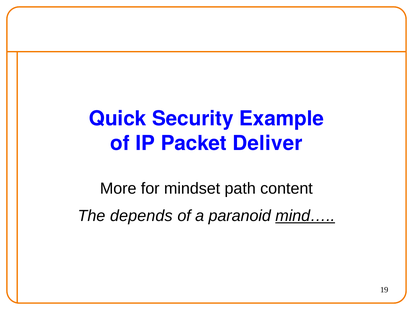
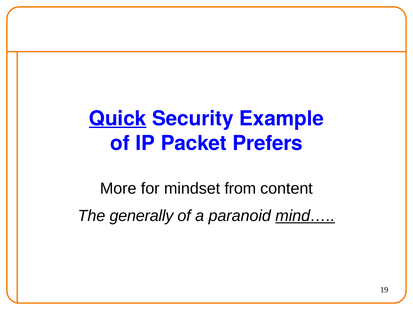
Quick underline: none -> present (118, 118)
Deliver: Deliver -> Prefers (268, 143)
path: path -> from (240, 188)
depends: depends -> generally (141, 216)
